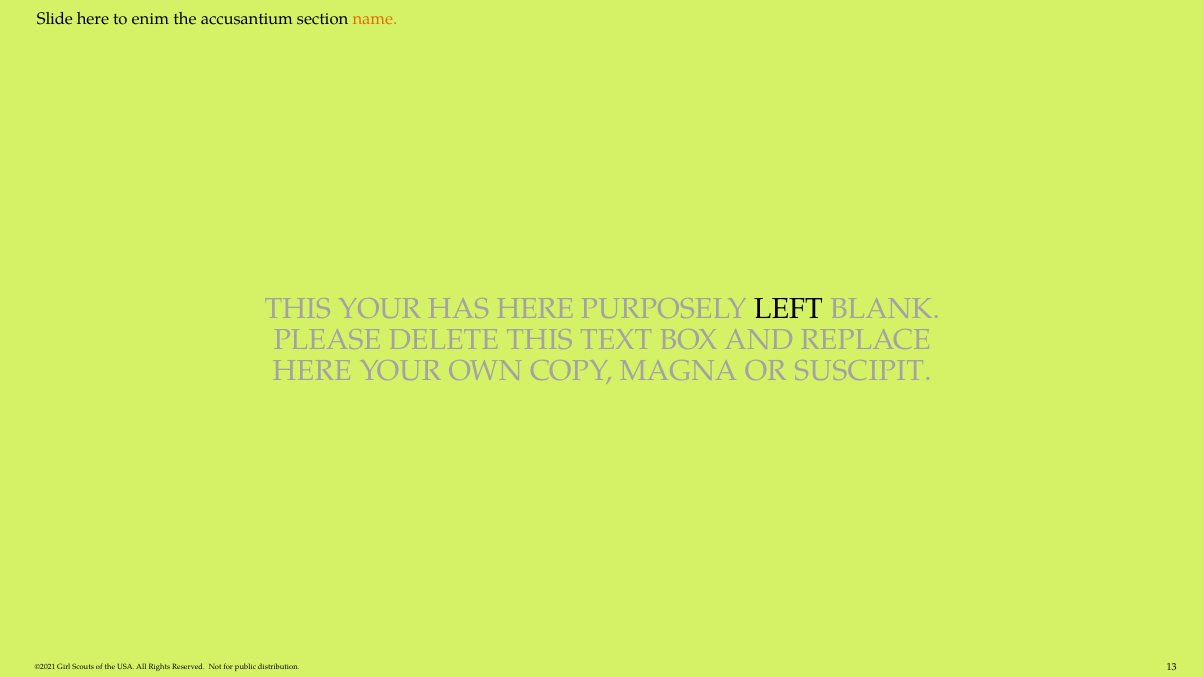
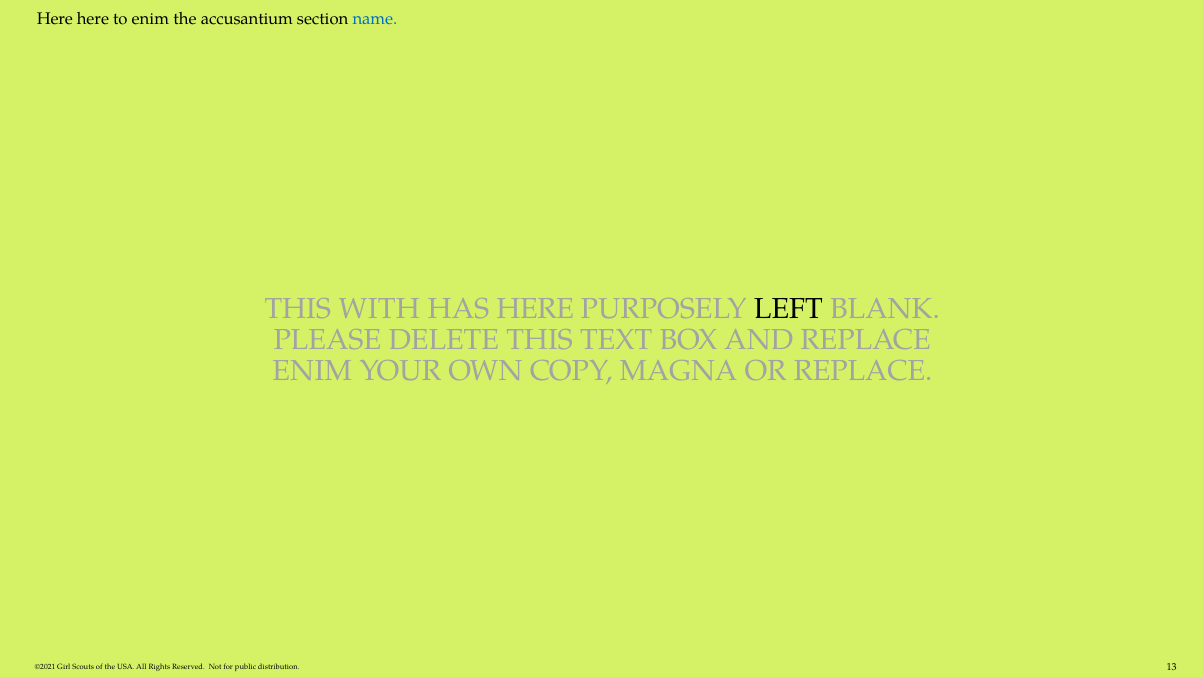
Slide: Slide -> Here (55, 19)
name colour: orange -> blue (375, 19)
THIS YOUR: YOUR -> WITH (379, 309)
HERE: HERE -> ENIM (312, 371)
OR SUSCIPIT: SUSCIPIT -> REPLACE (863, 371)
